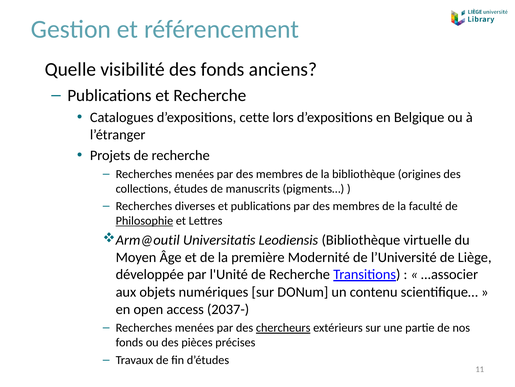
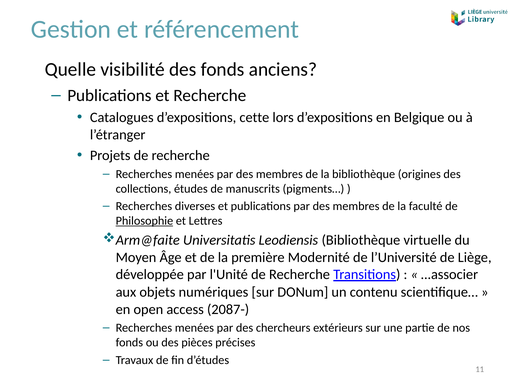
Arm@outil: Arm@outil -> Arm@faite (148, 240)
2037-: 2037- -> 2087- (228, 309)
chercheurs underline: present -> none (283, 327)
